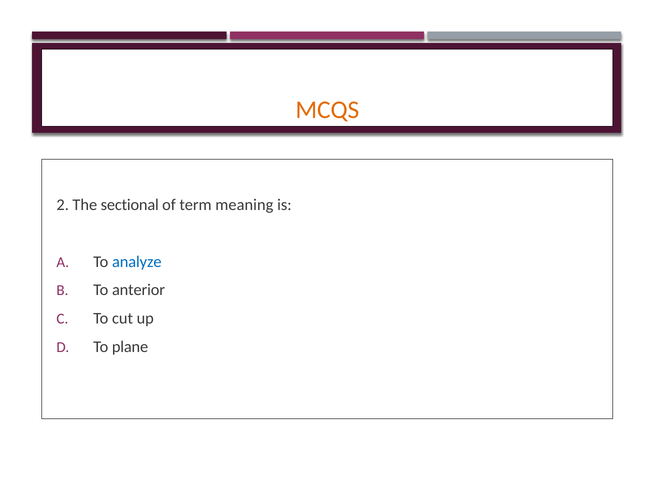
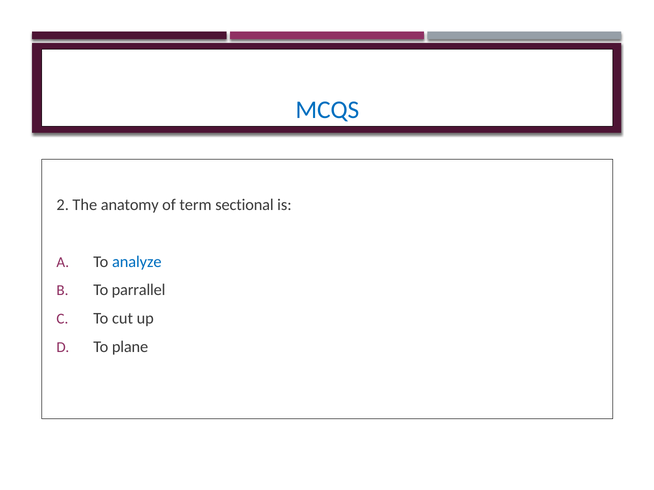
MCQS colour: orange -> blue (327, 110)
sectional: sectional -> anatomy (130, 205)
meaning: meaning -> sectional (244, 205)
anterior: anterior -> parrallel (139, 290)
